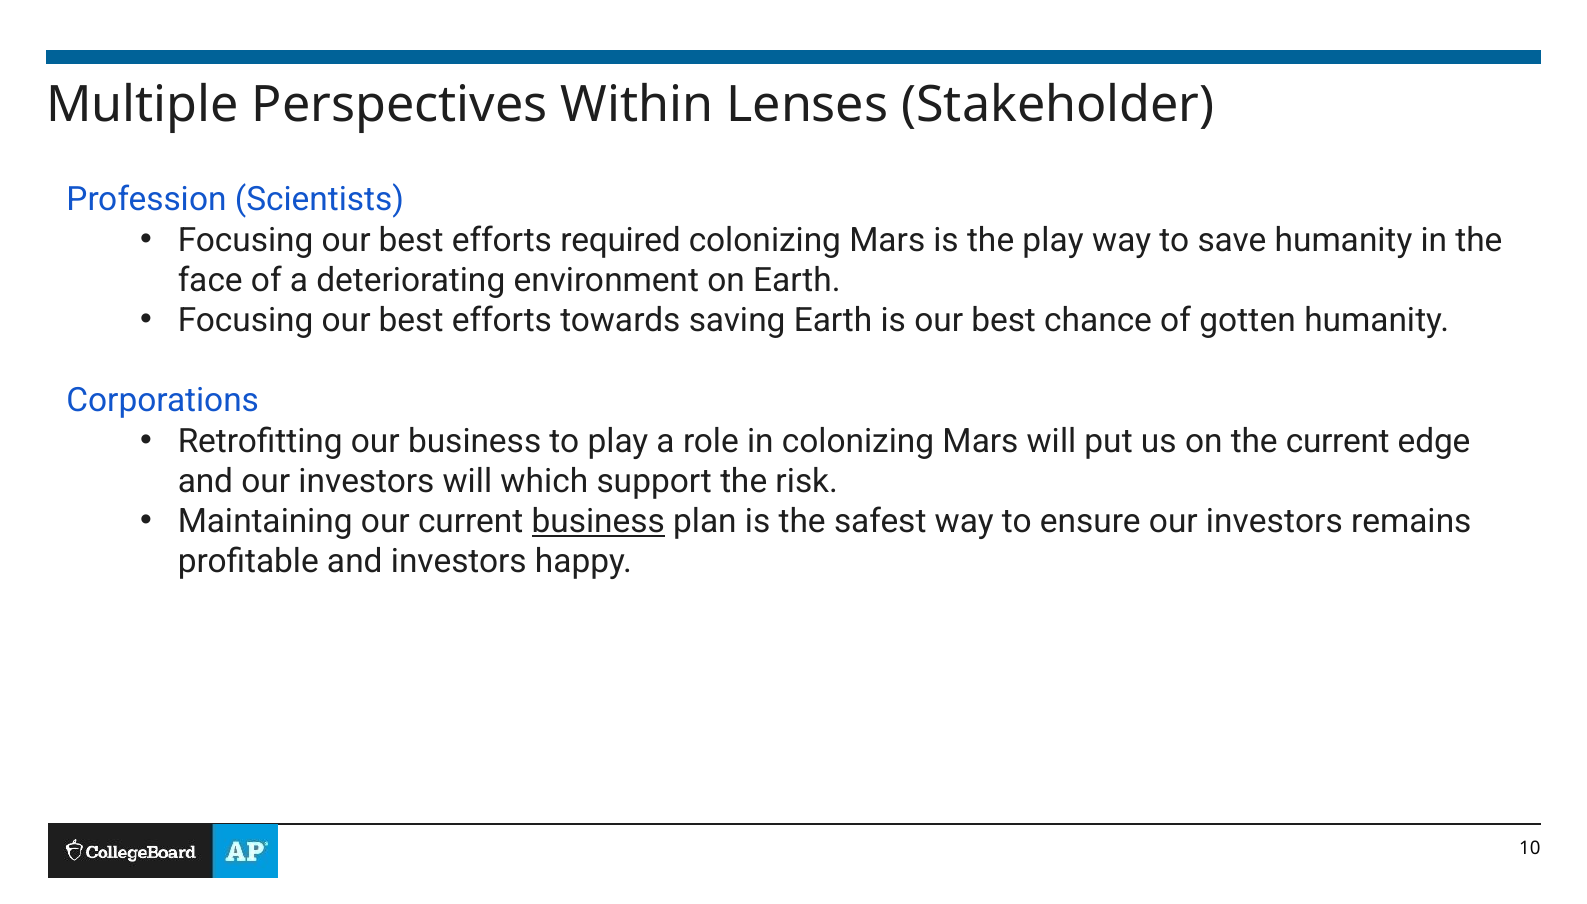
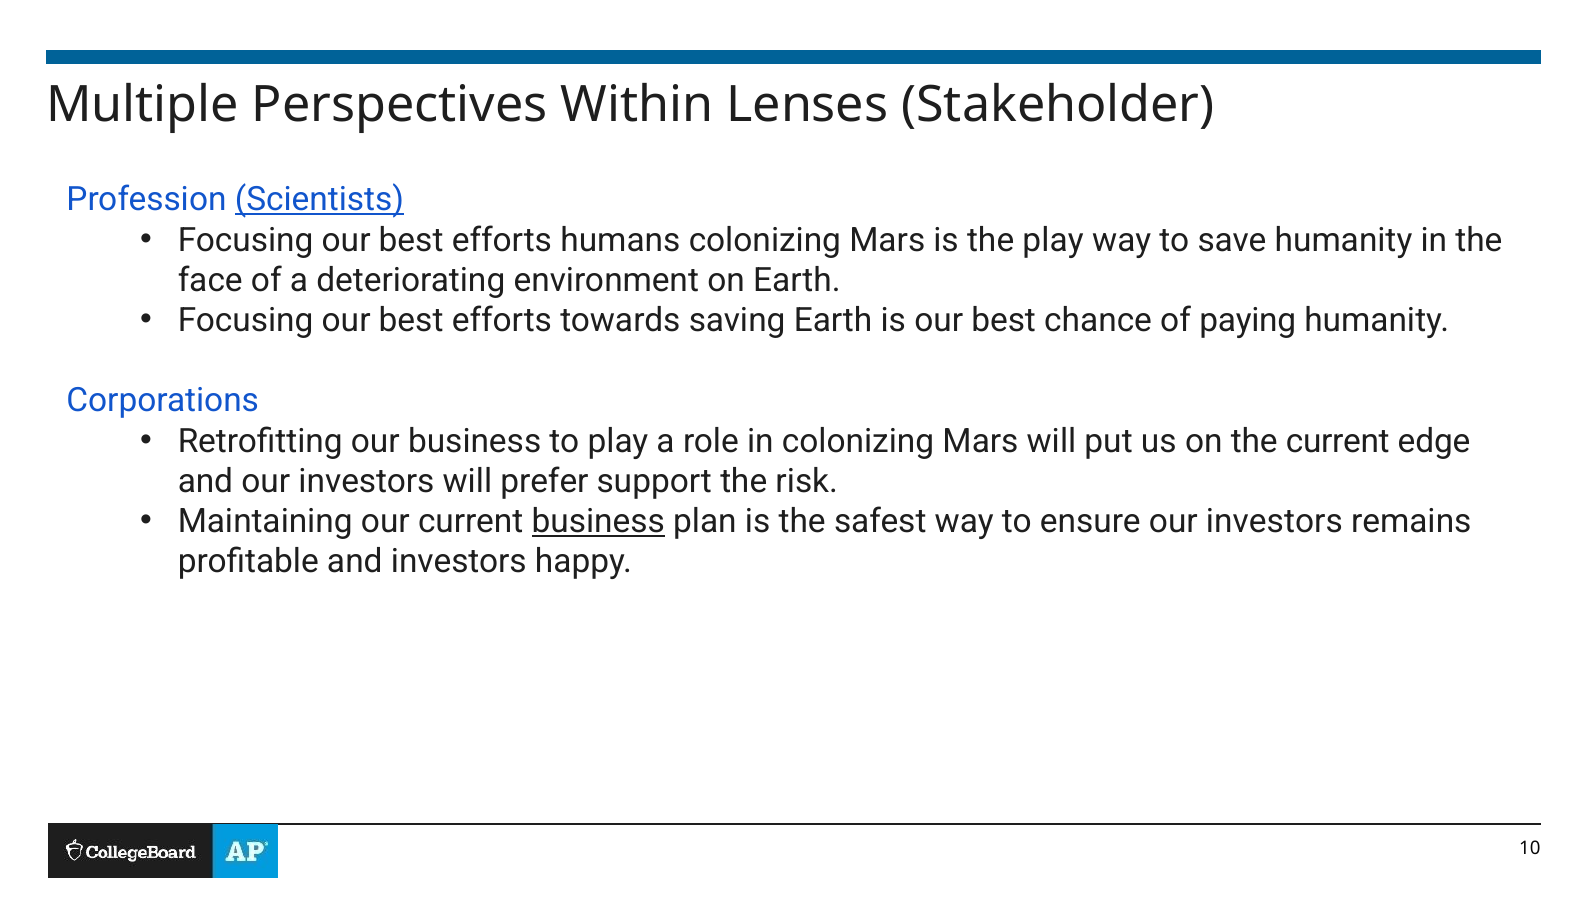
Scientists underline: none -> present (319, 200)
required: required -> humans (620, 240)
gotten: gotten -> paying (1248, 320)
which: which -> prefer (544, 481)
